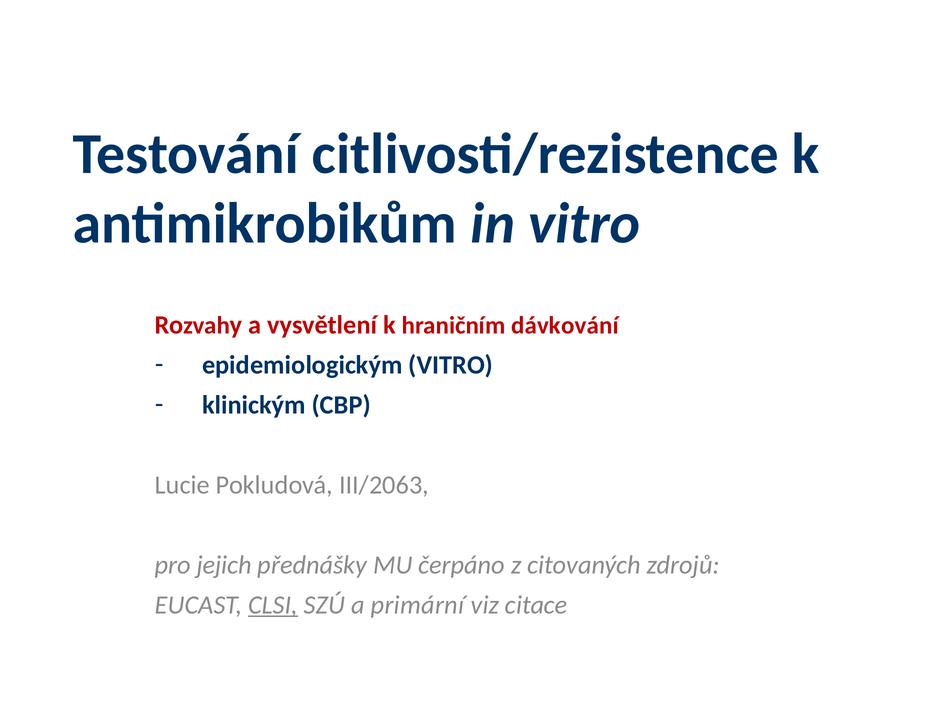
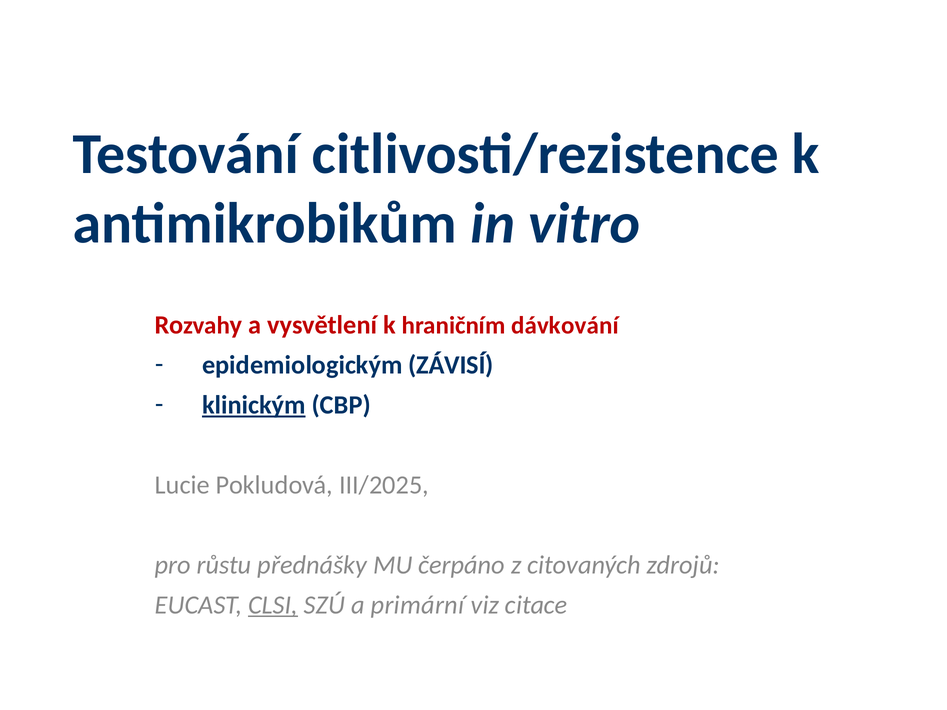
epidemiologickým VITRO: VITRO -> ZÁVISÍ (451, 365)
klinickým underline: none -> present (254, 405)
III/2063: III/2063 -> III/2025 (384, 485)
jejich: jejich -> růstu (224, 565)
